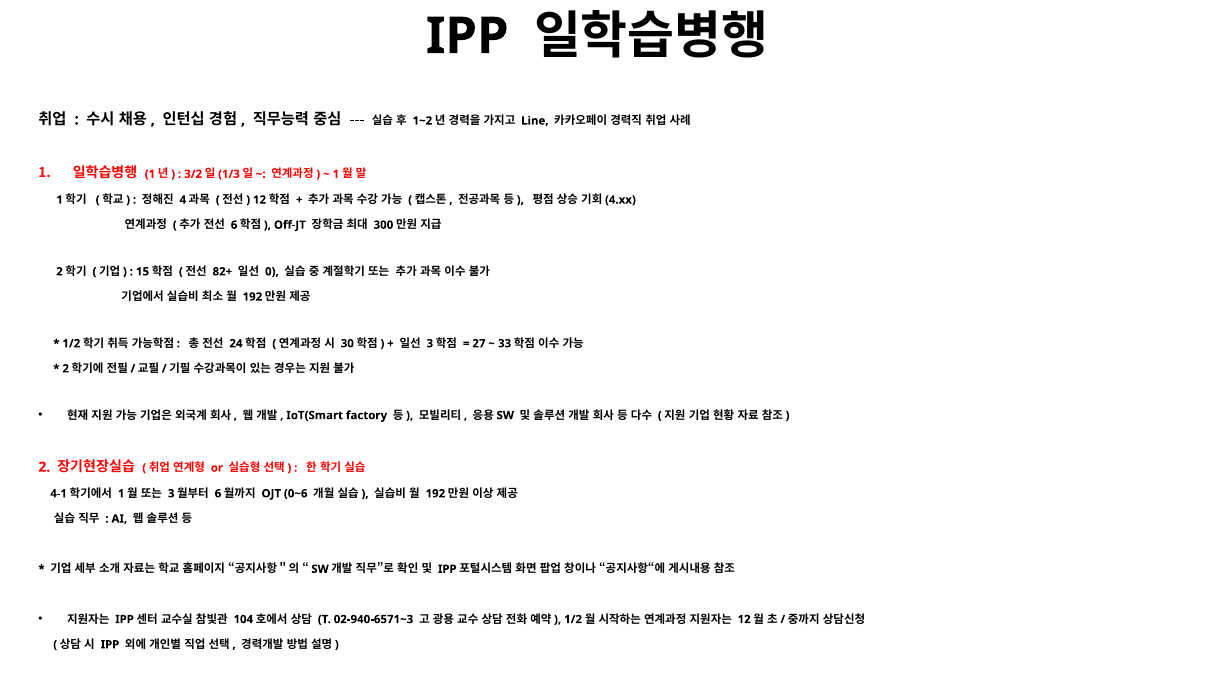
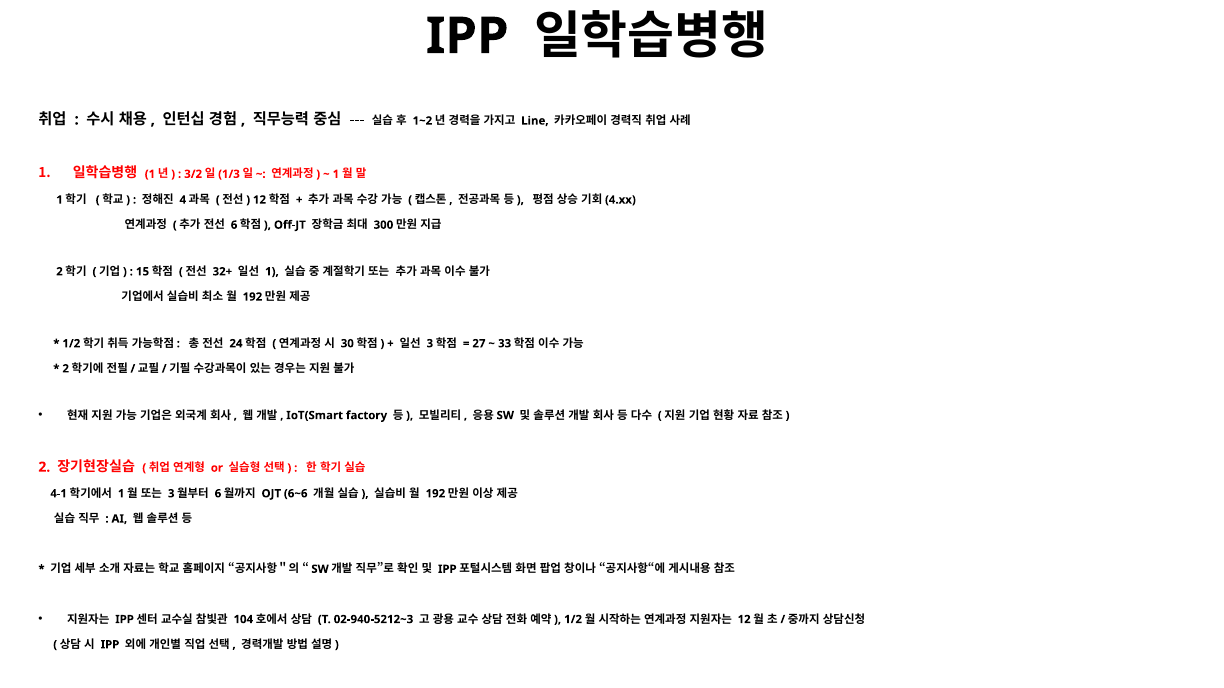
82+: 82+ -> 32+ (222, 272)
0: 0 -> 1 (272, 272)
0~6: 0~6 -> 6~6 (296, 494)
02-940-6571~3: 02-940-6571~3 -> 02-940-5212~3 (373, 620)
